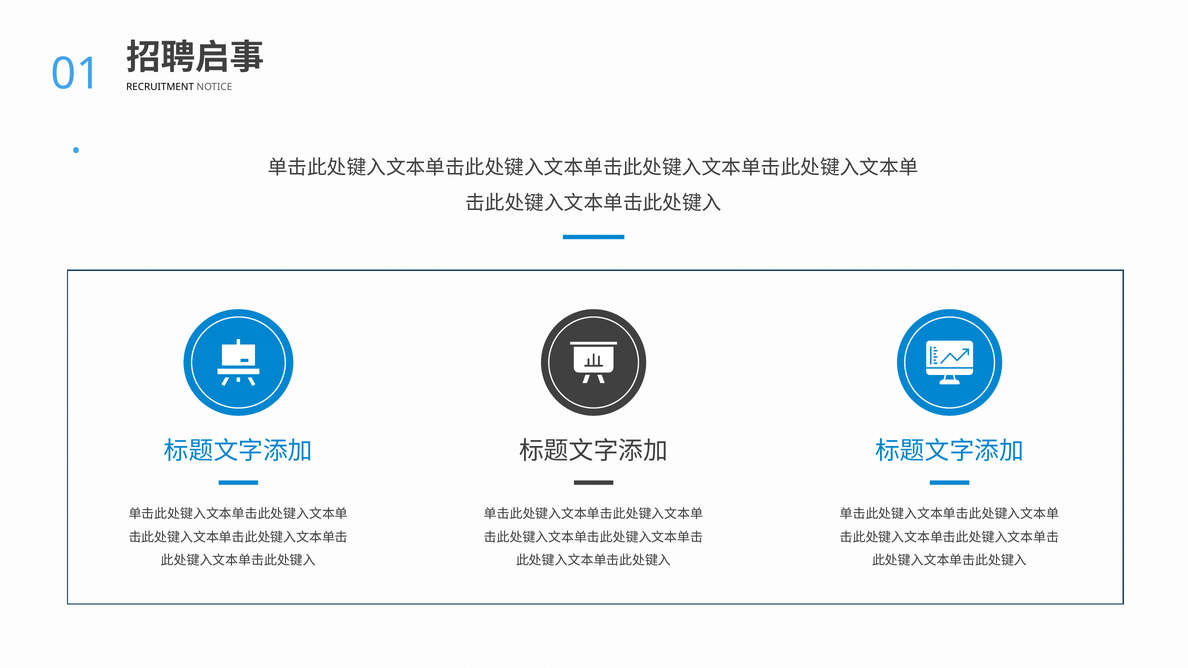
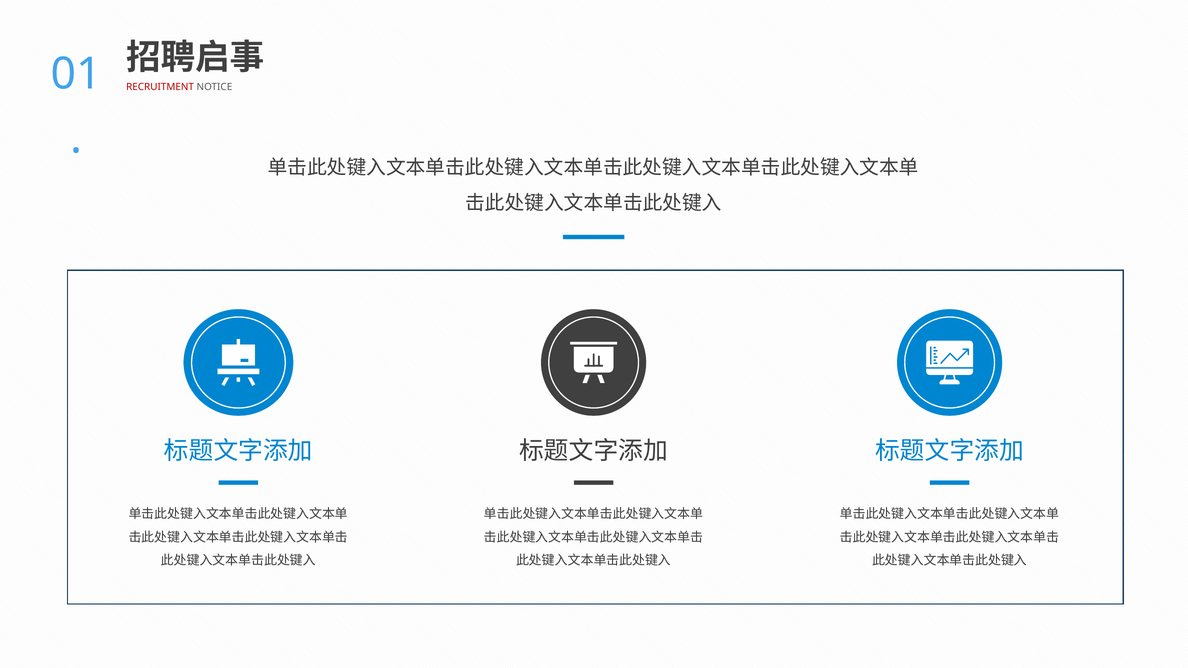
RECRUITMENT colour: black -> red (160, 87)
